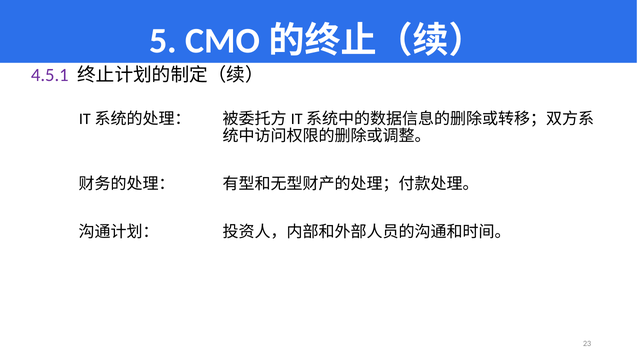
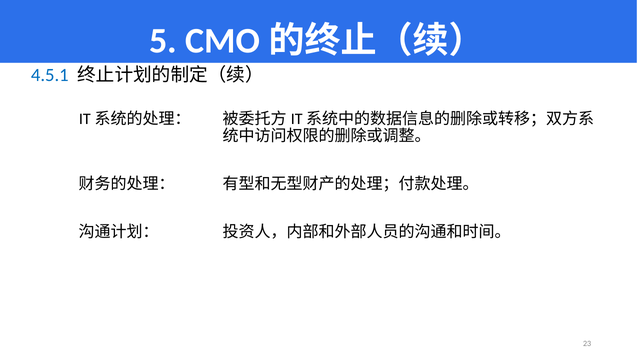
4.5.1 colour: purple -> blue (50, 75)
